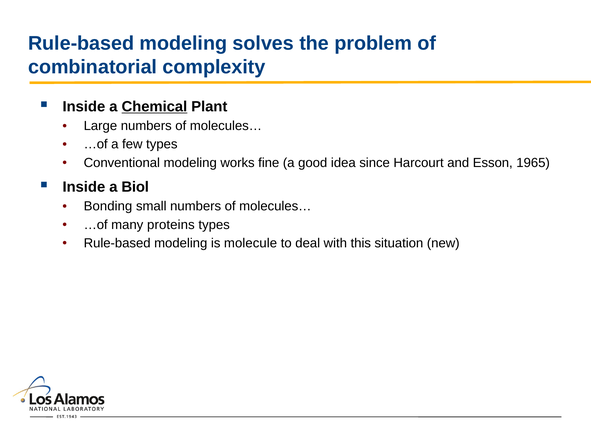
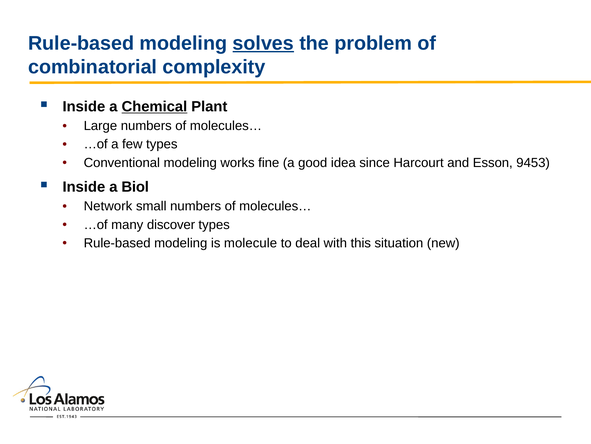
solves underline: none -> present (263, 43)
1965: 1965 -> 9453 (533, 162)
Bonding: Bonding -> Network (108, 206)
proteins: proteins -> discover (171, 224)
